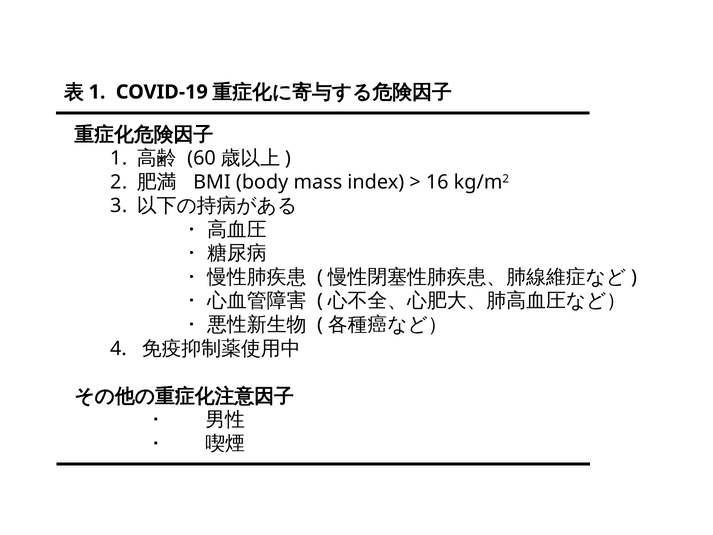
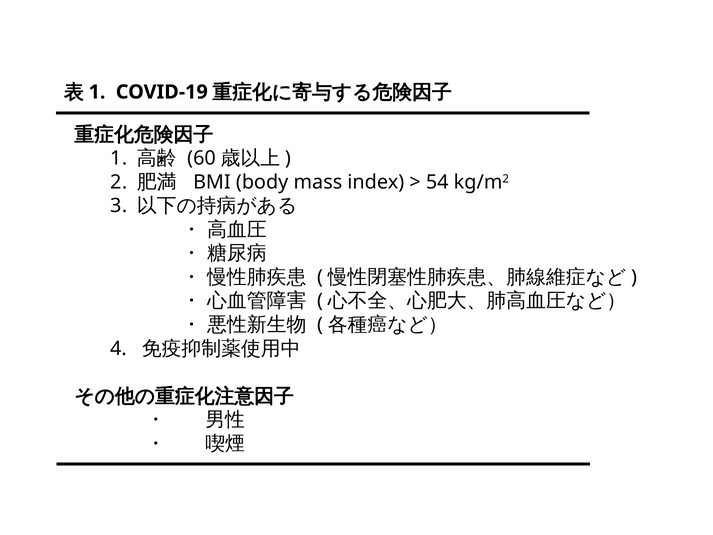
16: 16 -> 54 (437, 182)
